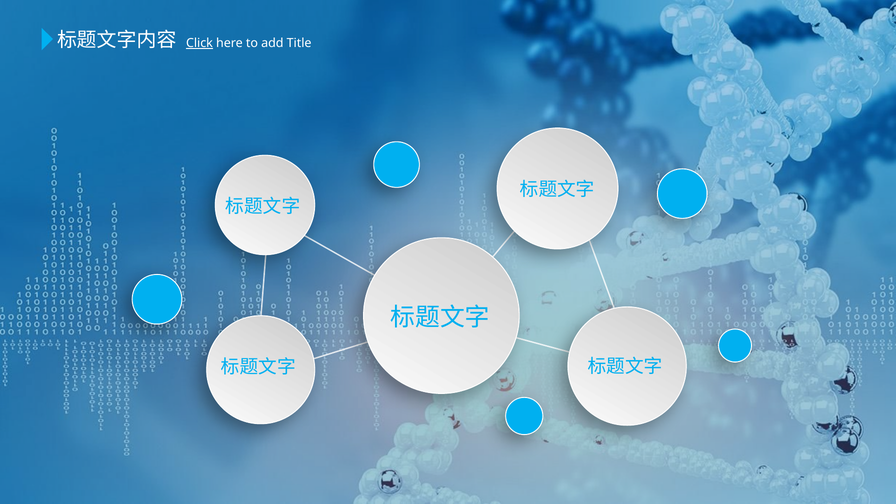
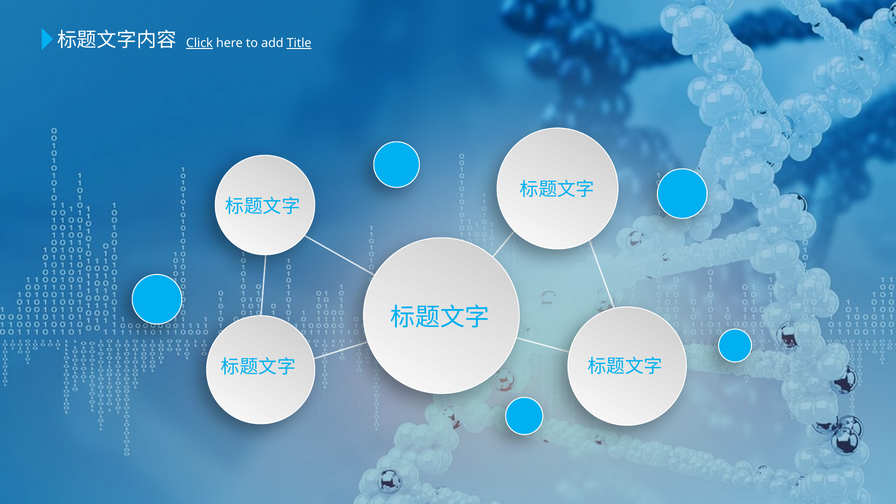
Title underline: none -> present (299, 43)
